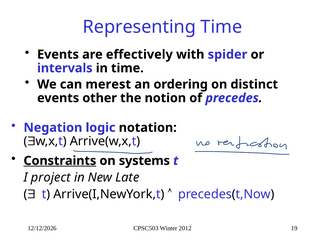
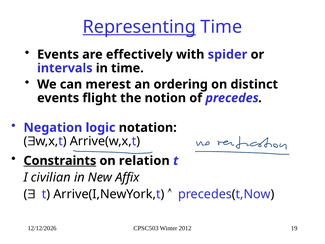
Representing underline: none -> present (139, 27)
other: other -> flight (100, 98)
systems: systems -> relation (144, 161)
project: project -> civilian (51, 177)
Late: Late -> Affix (127, 177)
